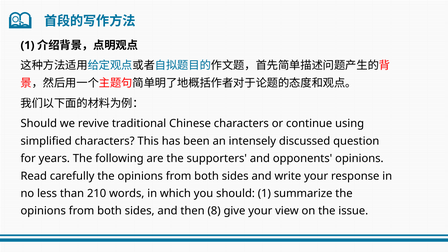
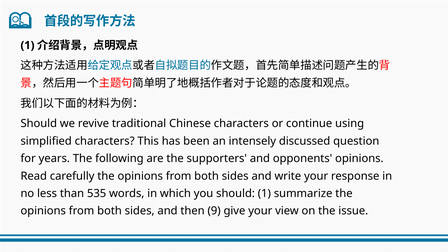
210: 210 -> 535 (97, 193)
8: 8 -> 9 (214, 211)
